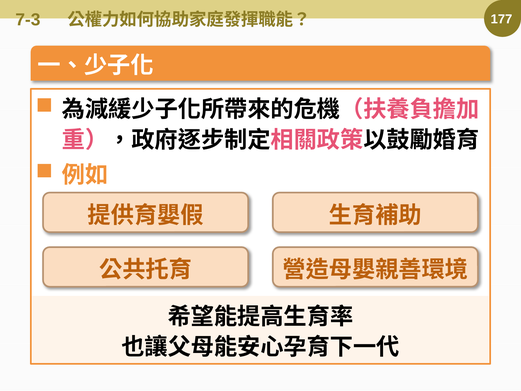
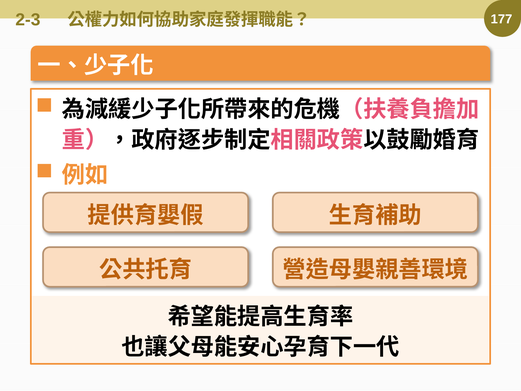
7-3: 7-3 -> 2-3 (28, 20)
